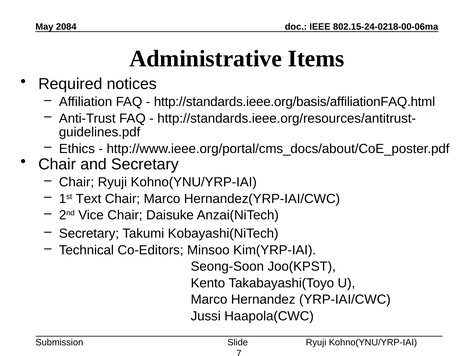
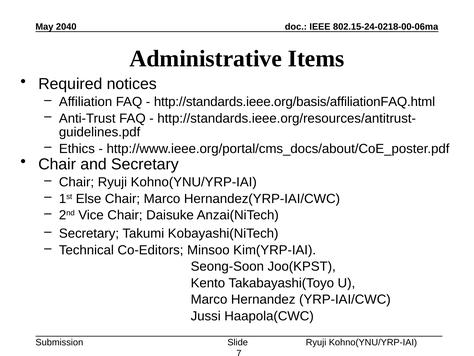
2084: 2084 -> 2040 (66, 27)
Text: Text -> Else (89, 198)
